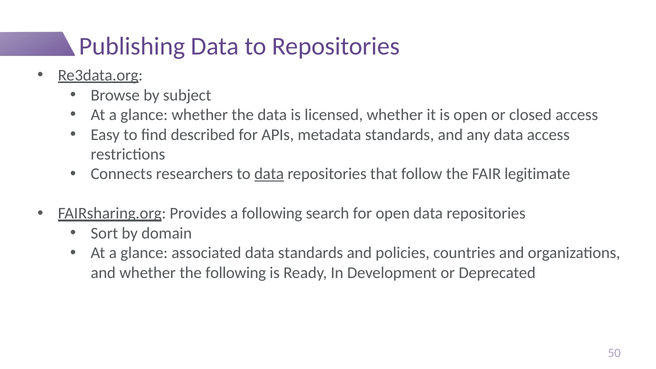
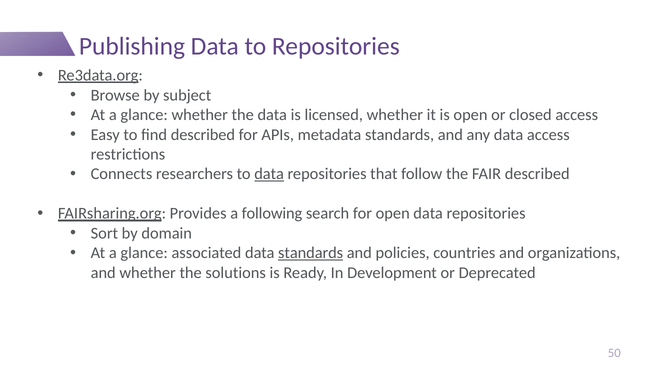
FAIR legitimate: legitimate -> described (537, 174)
standards underline: none -> present (311, 253)
the following: following -> solutions (236, 273)
